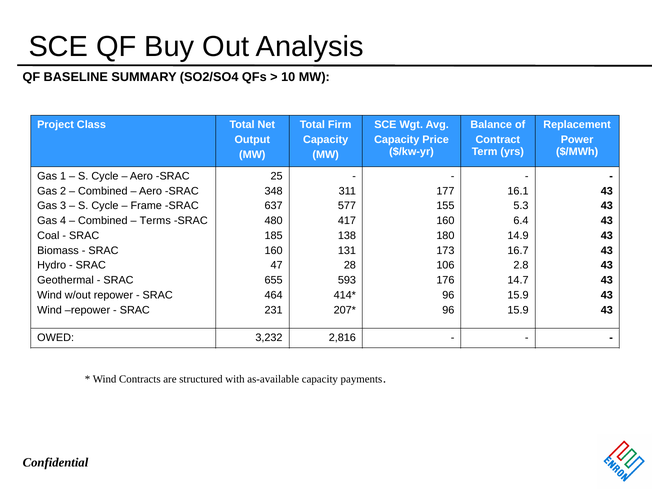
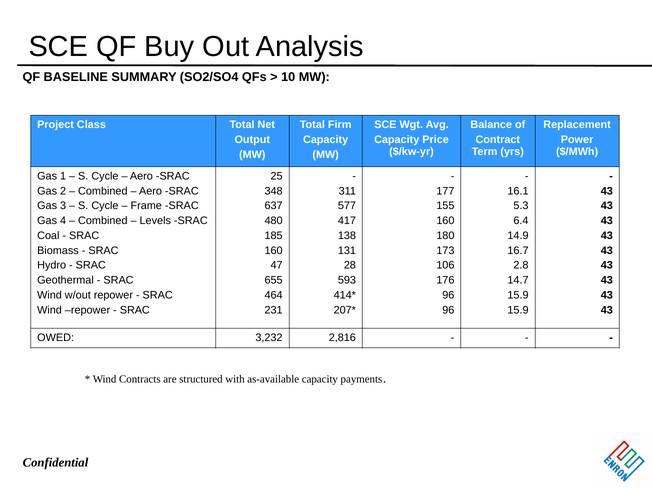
Terms: Terms -> Levels (155, 221)
